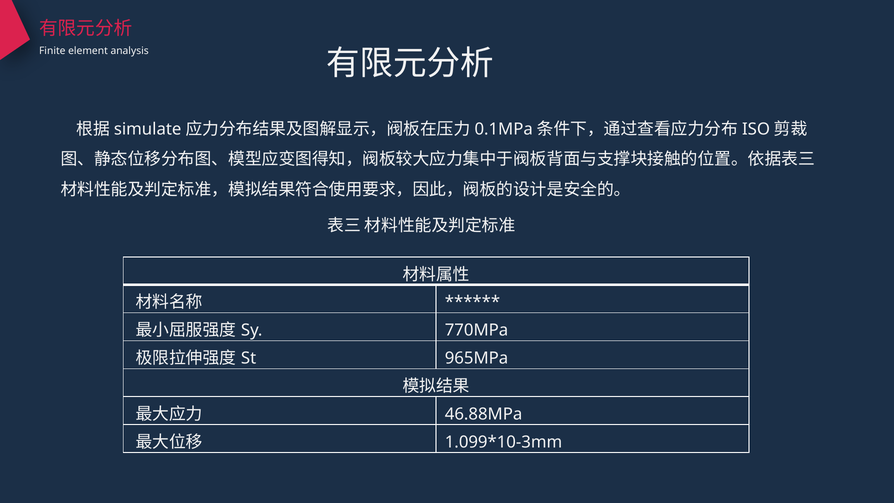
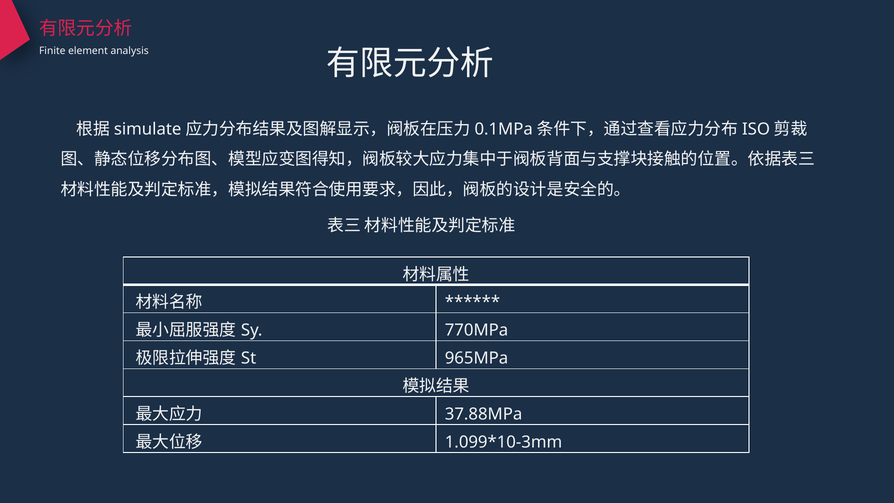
46.88MPa: 46.88MPa -> 37.88MPa (484, 414)
